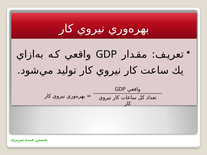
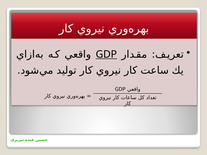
GDP underline: none -> present (106, 54)
